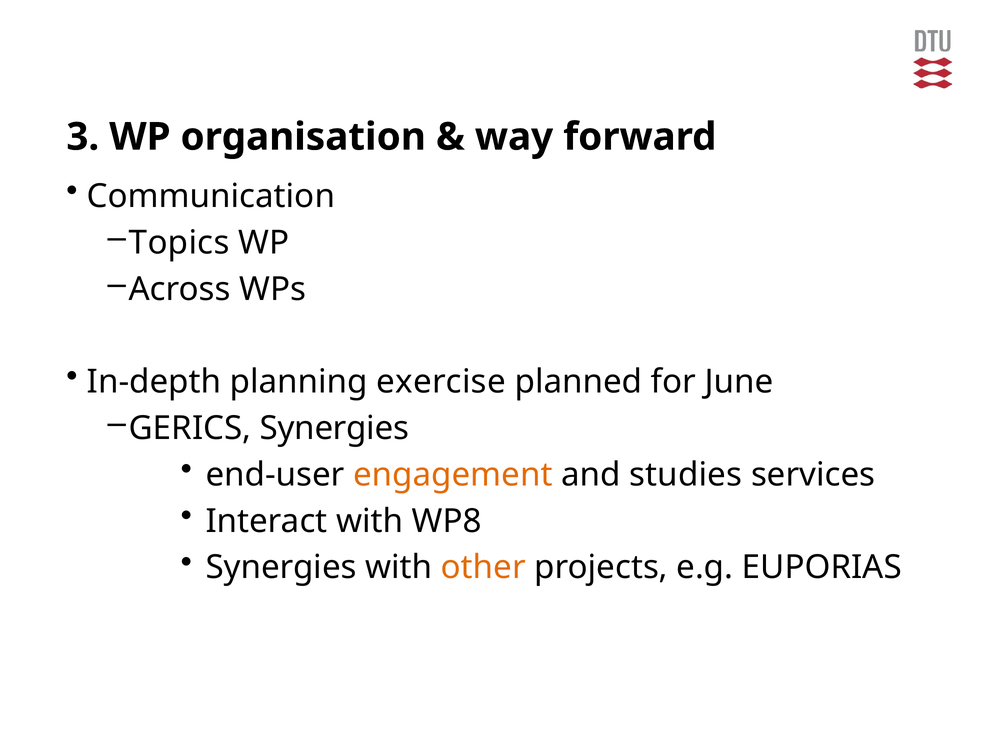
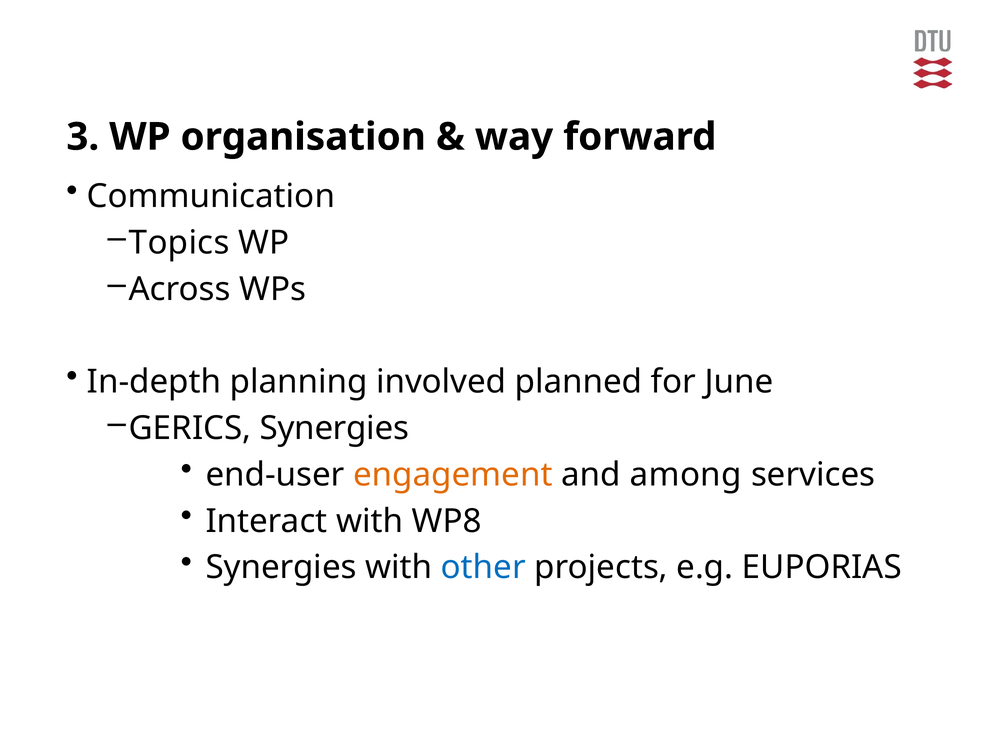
exercise: exercise -> involved (441, 382)
studies: studies -> among (686, 475)
other colour: orange -> blue (483, 568)
